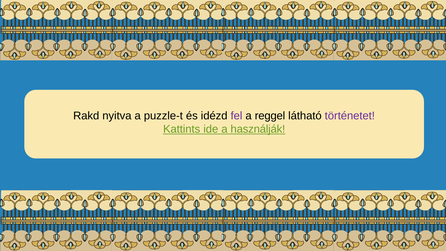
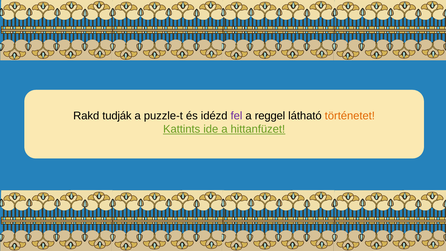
nyitva: nyitva -> tudják (117, 116)
történetet colour: purple -> orange (350, 116)
használják: használják -> hittanfüzet (258, 129)
